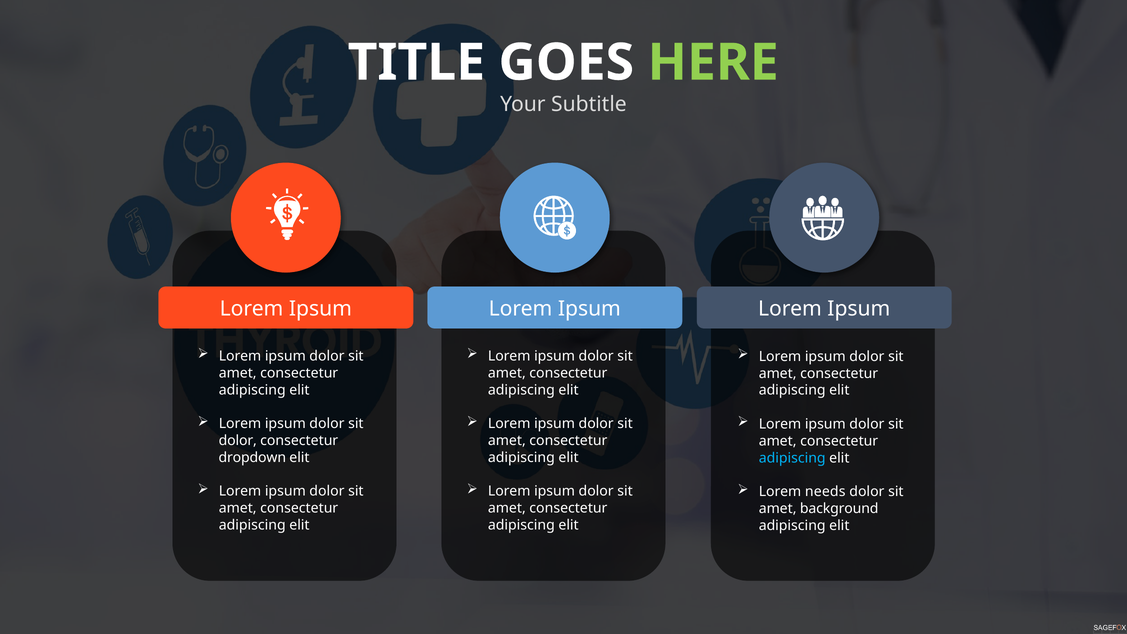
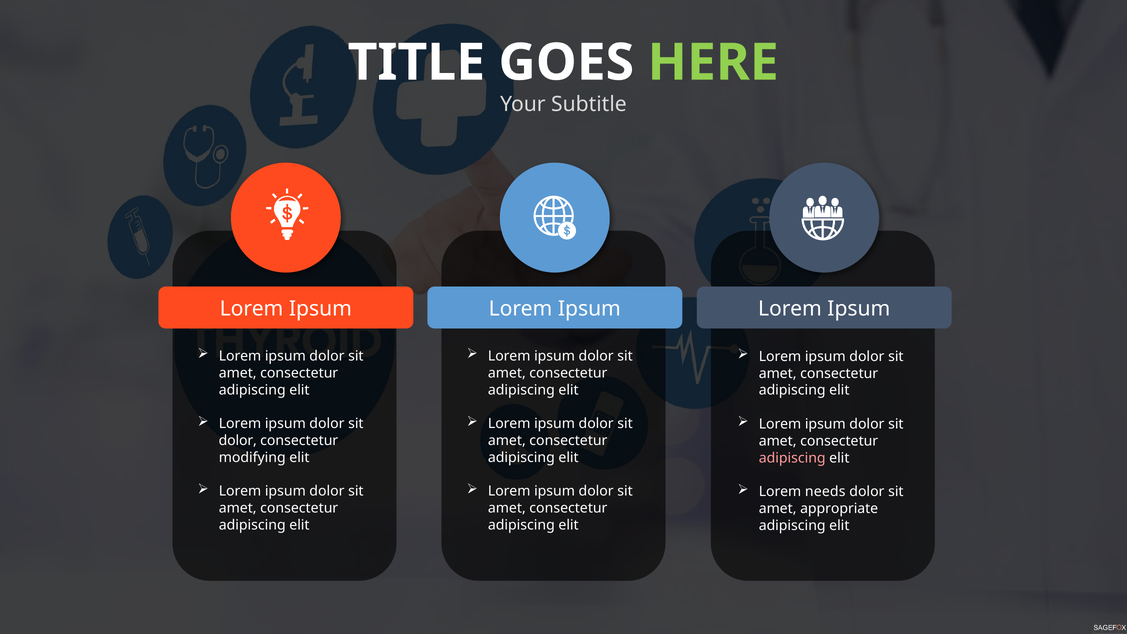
dropdown: dropdown -> modifying (252, 457)
adipiscing colour: light blue -> pink (792, 458)
background: background -> appropriate (839, 509)
